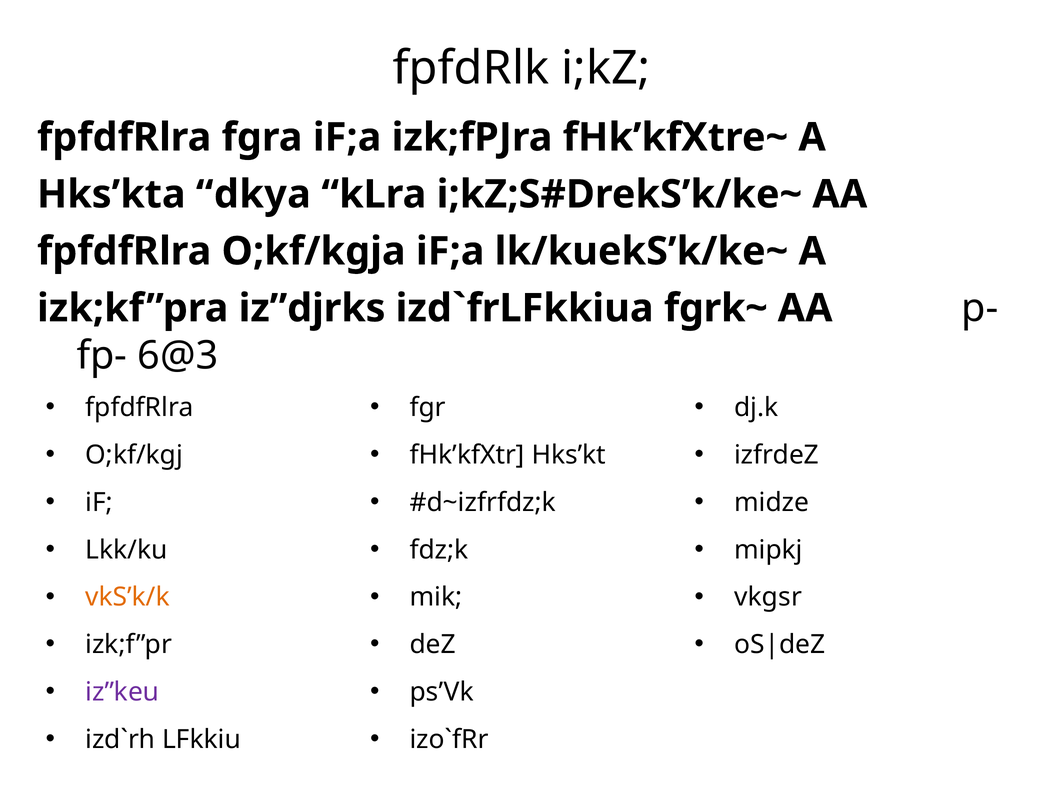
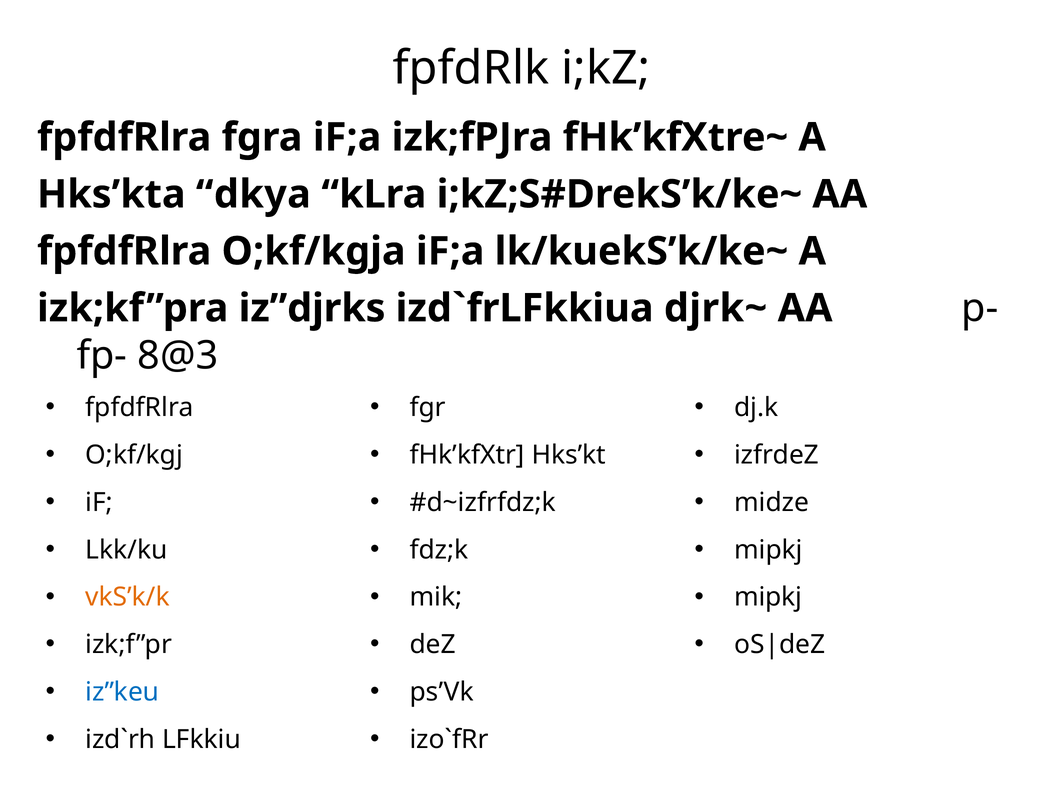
fgrk~: fgrk~ -> djrk~ (715, 308)
6@3: 6@3 -> 8@3 (178, 356)
vkgsr: vkgsr -> mipkj (768, 597)
iz”keu colour: purple -> blue (122, 692)
